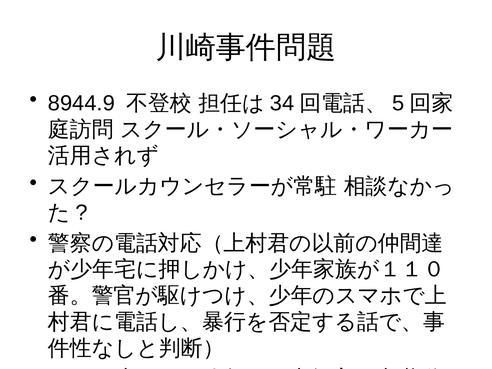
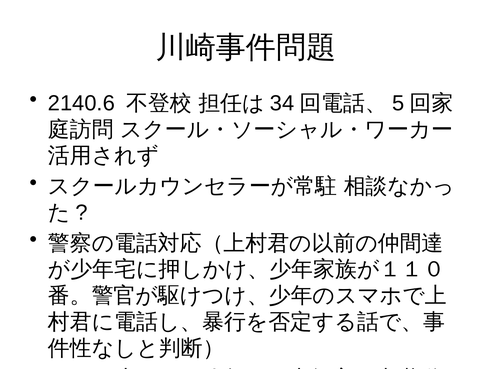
8944.9: 8944.9 -> 2140.6 (81, 103)
